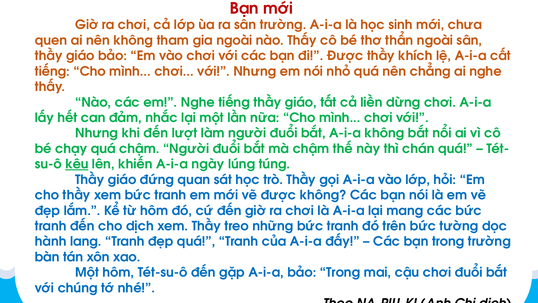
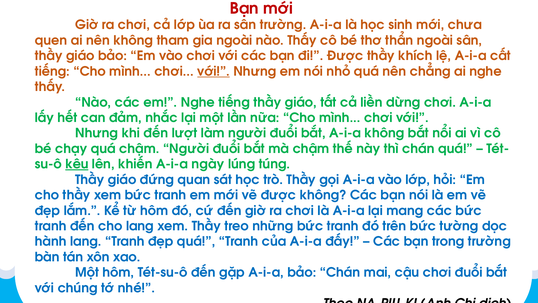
với underline: none -> present (214, 71)
cho dịch: dịch -> lang (140, 226)
bảo Trong: Trong -> Chán (340, 272)
